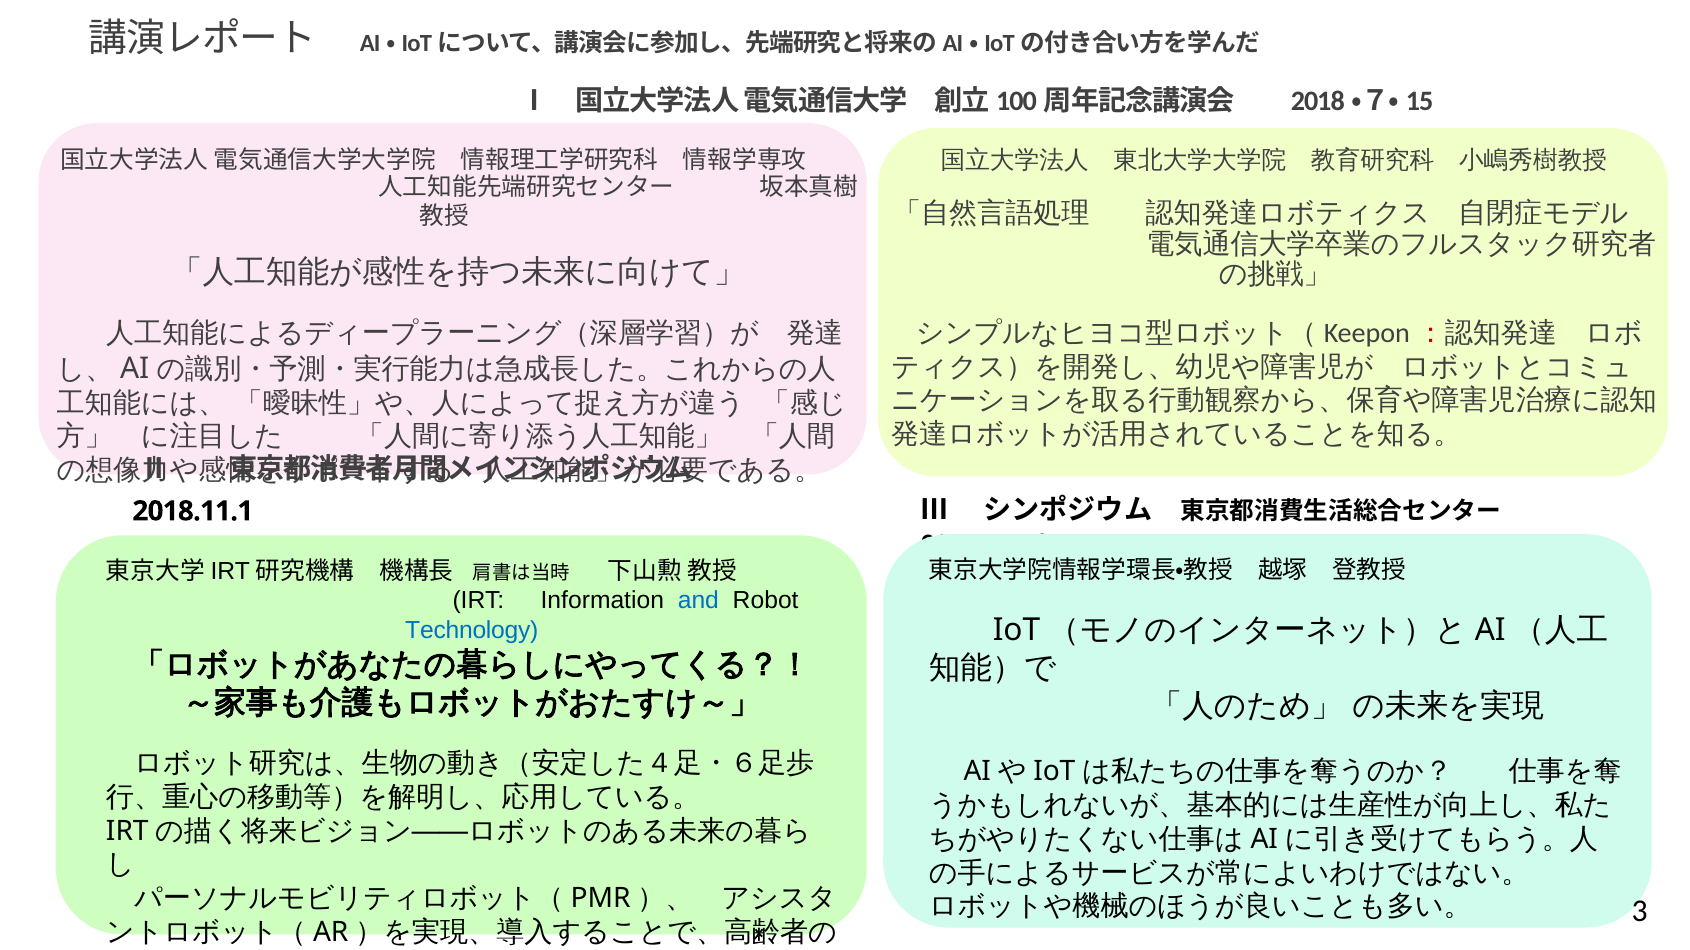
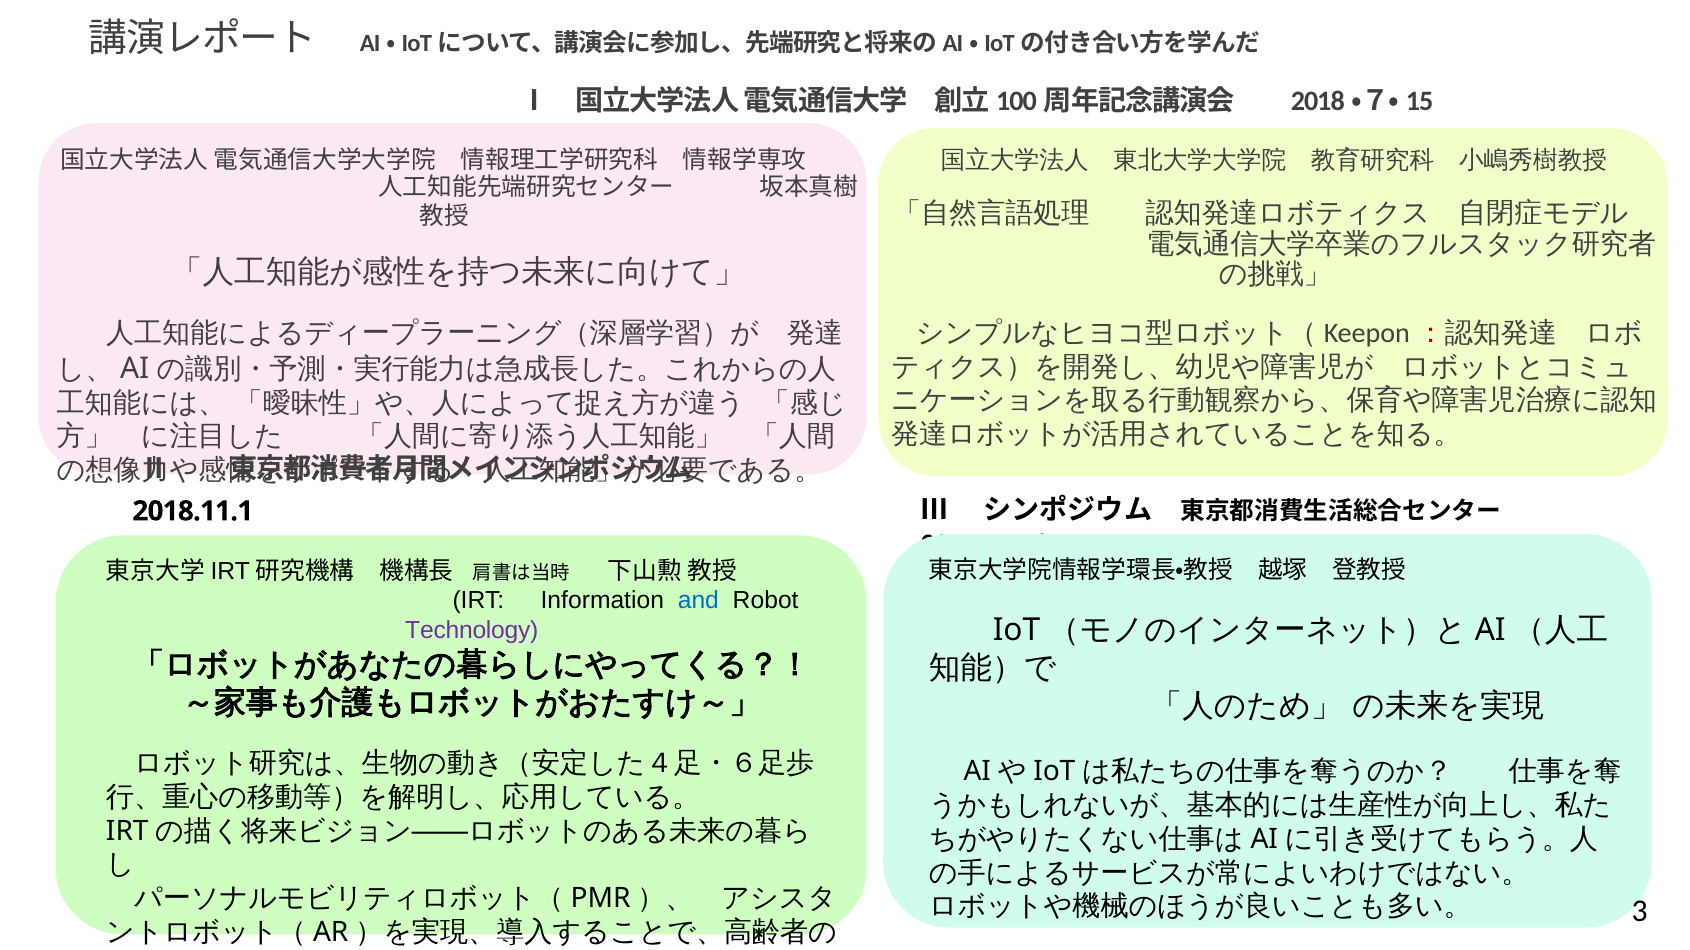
Technology colour: blue -> purple (472, 630)
